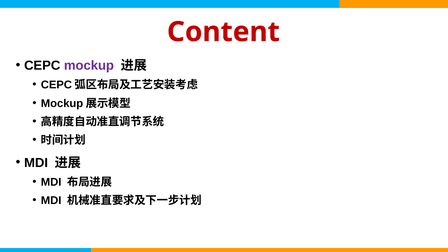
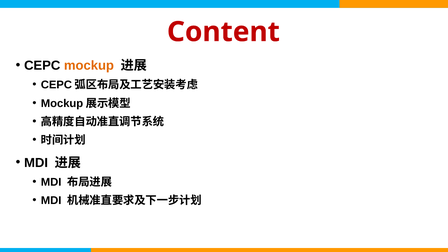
mockup colour: purple -> orange (89, 65)
